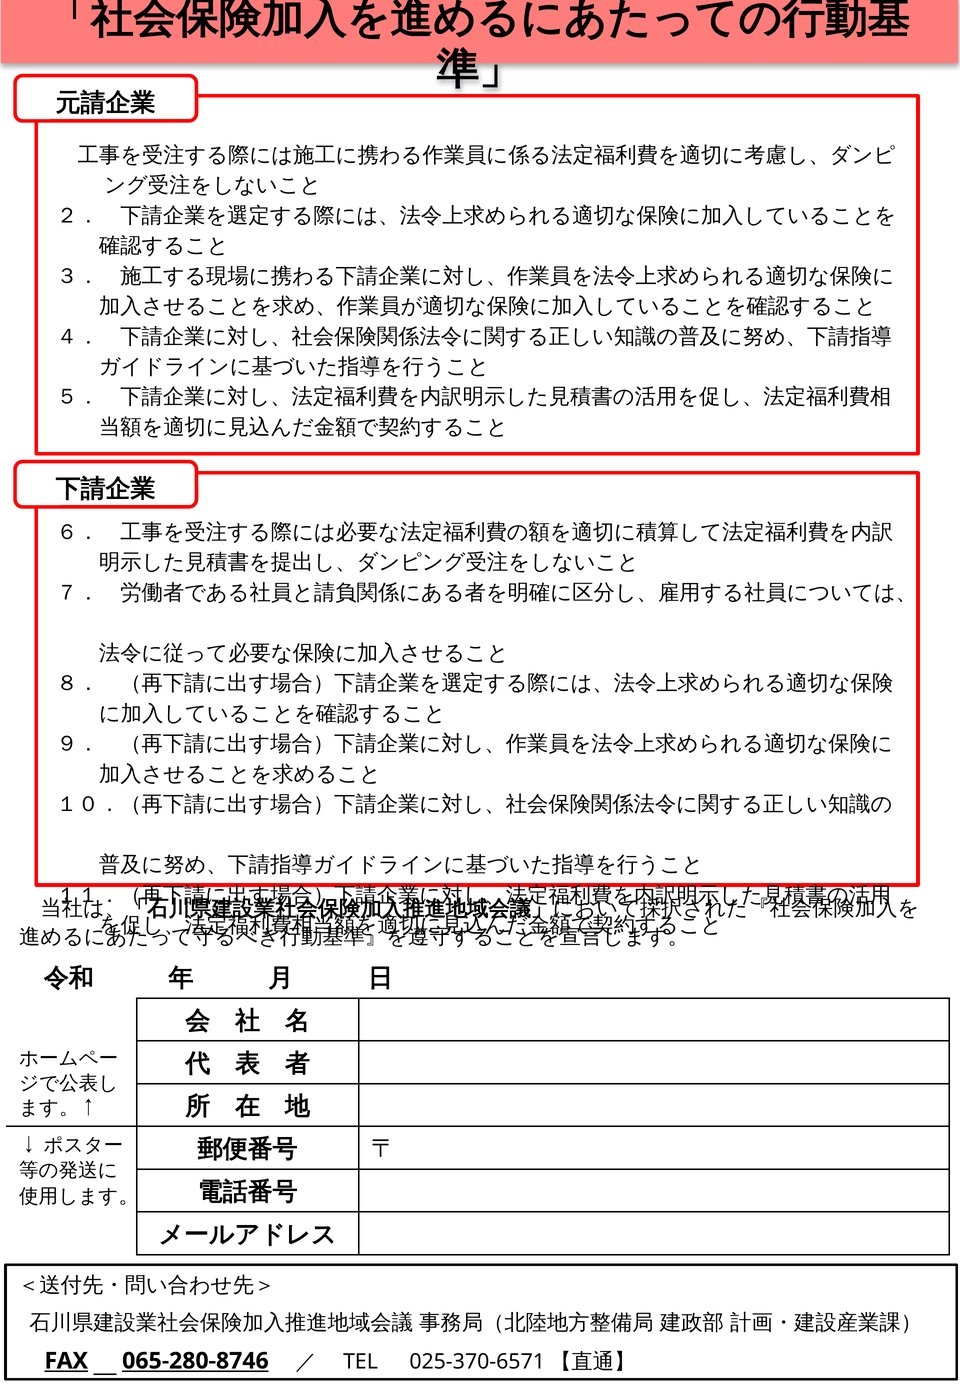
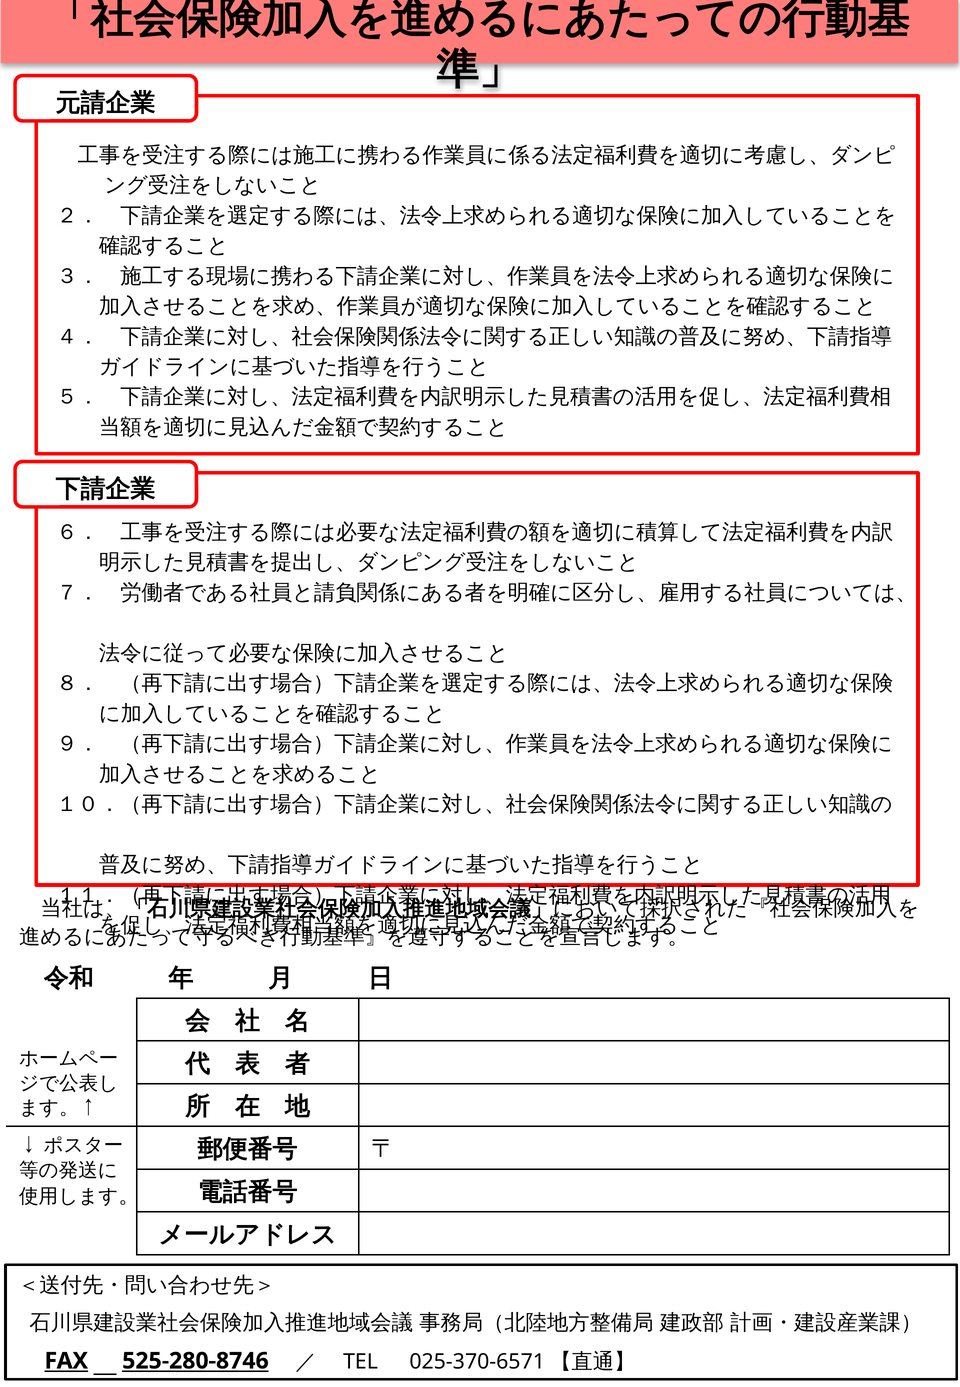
065-280-8746: 065-280-8746 -> 525-280-8746 (195, 1361)
